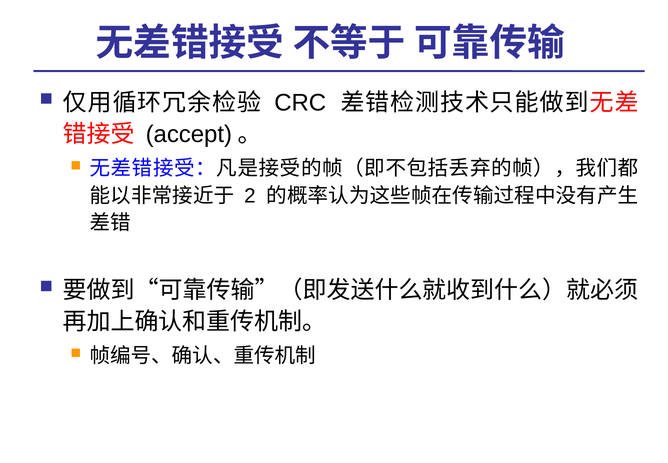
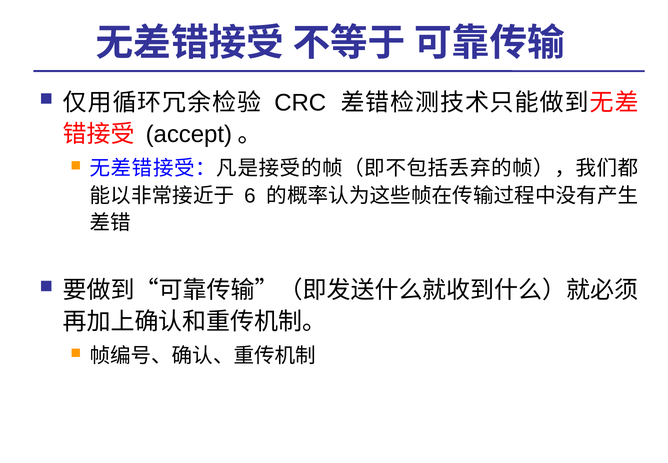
2: 2 -> 6 (250, 196)
